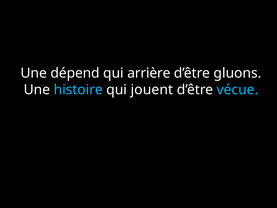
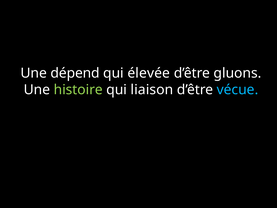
arrière: arrière -> élevée (149, 73)
histoire colour: light blue -> light green (78, 90)
jouent: jouent -> liaison (152, 90)
